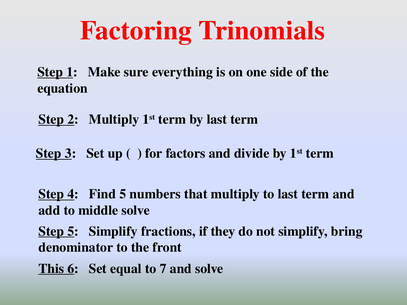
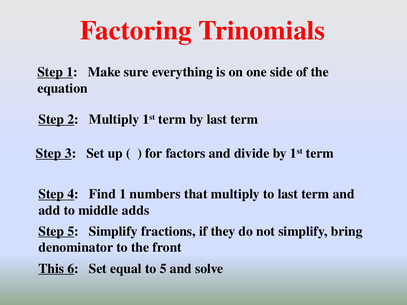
Find 5: 5 -> 1 (123, 194)
middle solve: solve -> adds (136, 211)
to 7: 7 -> 5 (163, 269)
